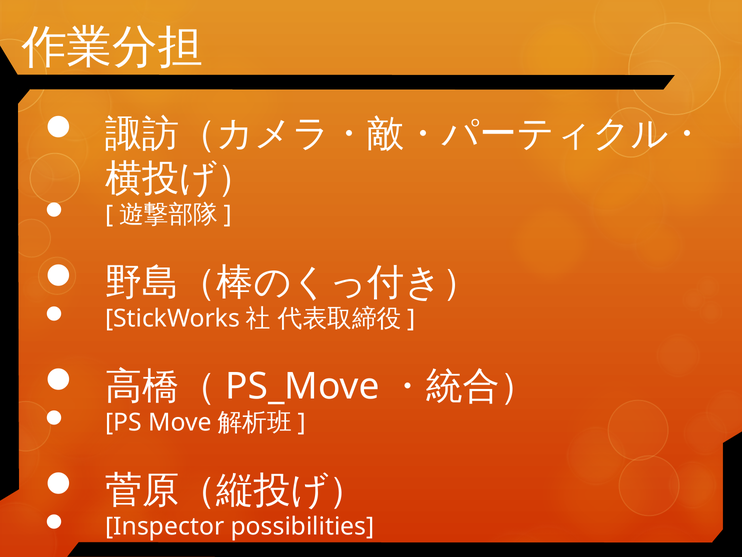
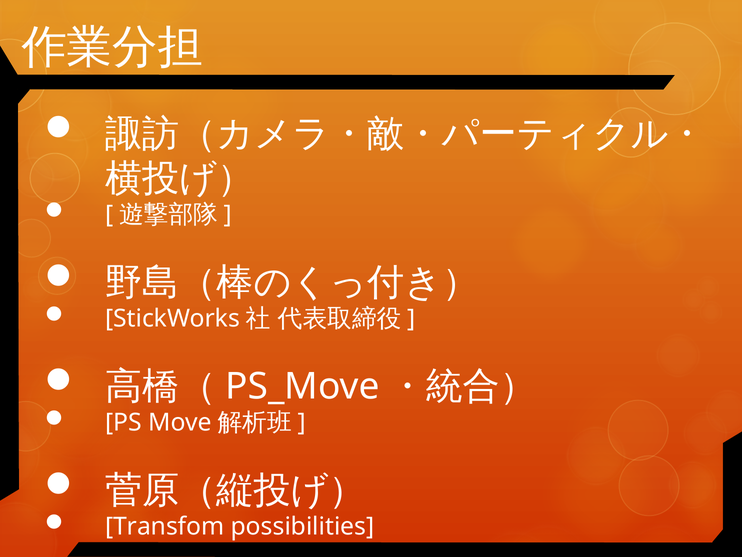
Inspector: Inspector -> Transfom (165, 526)
